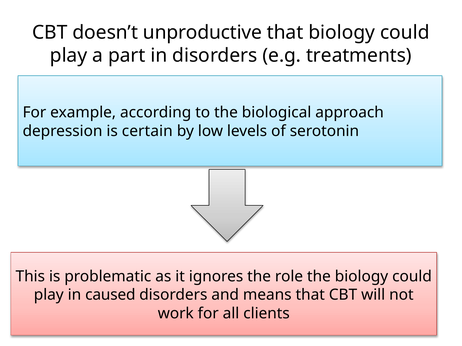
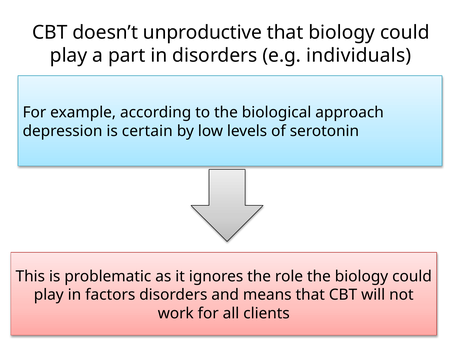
treatments: treatments -> individuals (359, 56)
caused: caused -> factors (110, 295)
